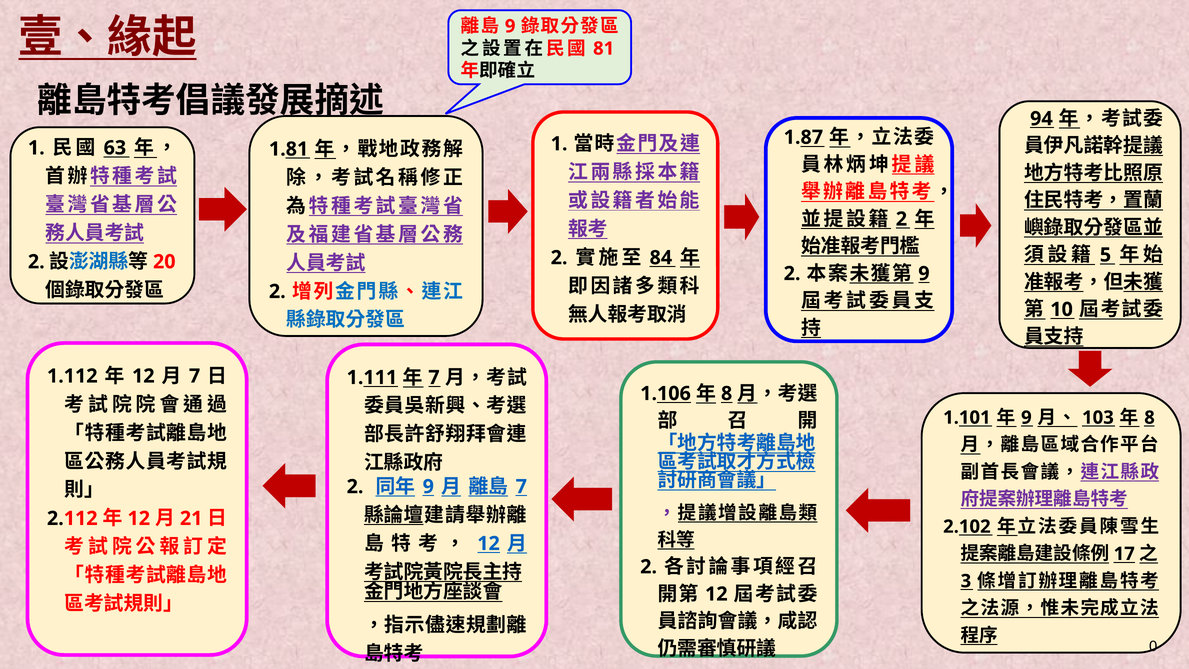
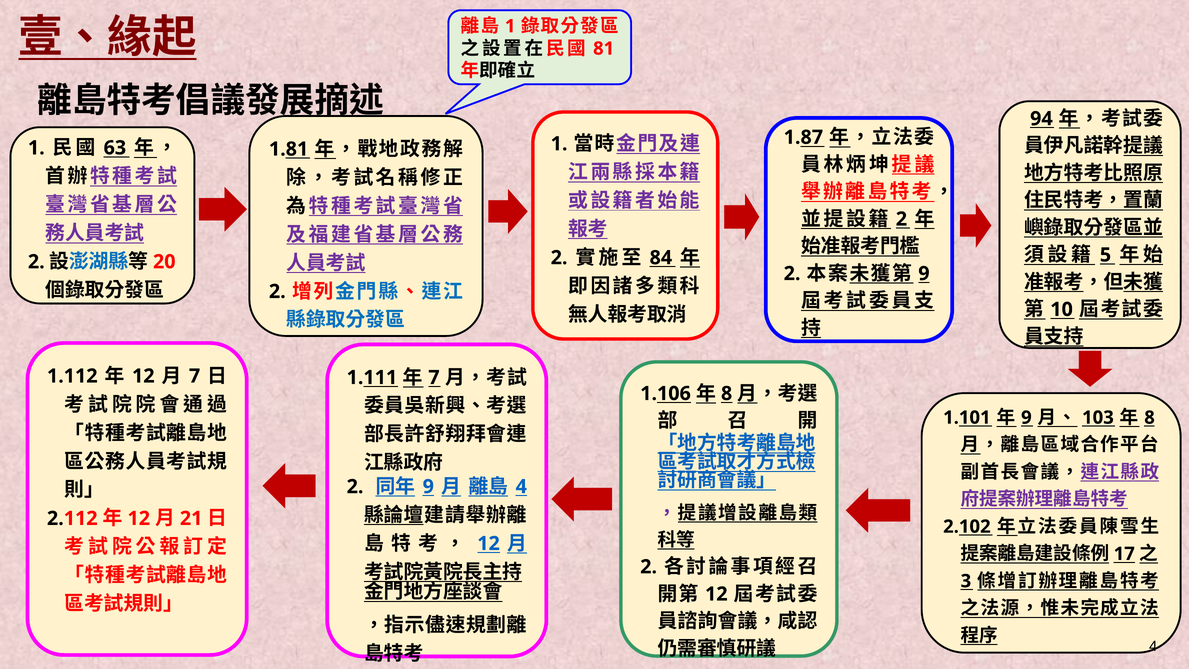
9: 9 -> 1 (510, 26)
7: 7 -> 4 (521, 486)
0: 0 -> 4 (1153, 646)
